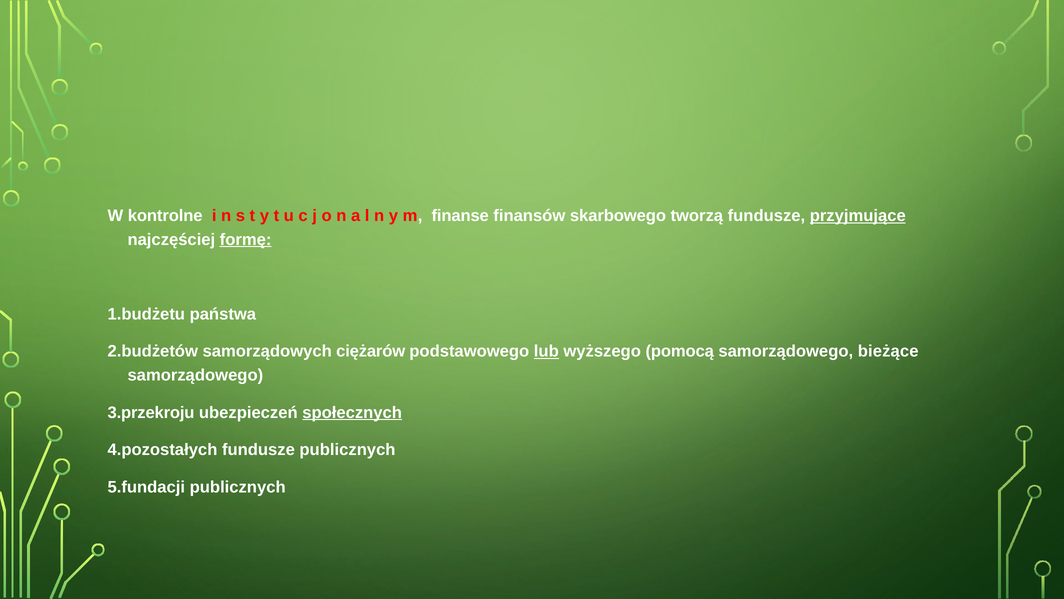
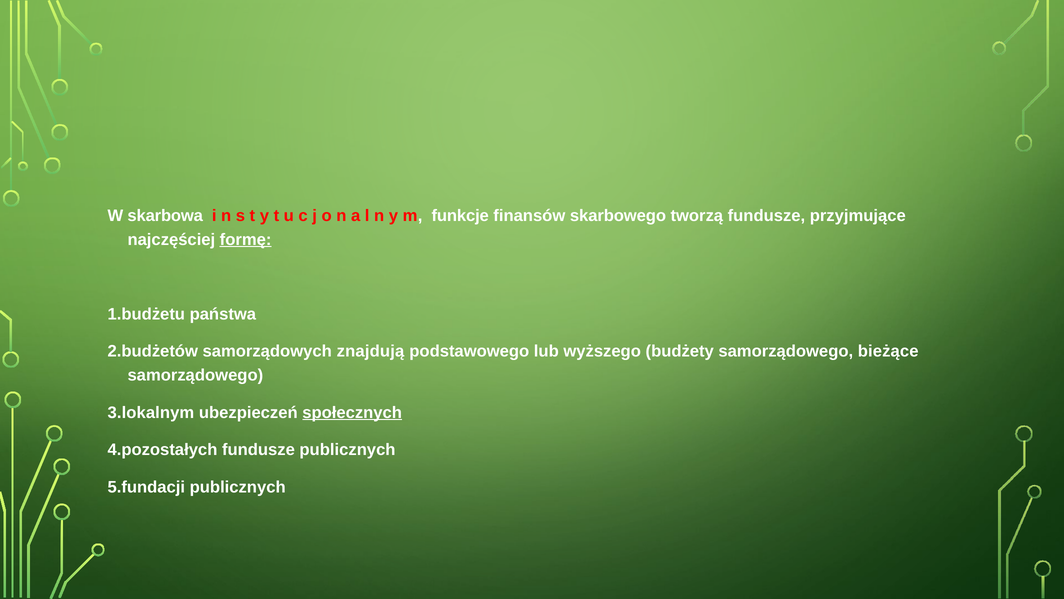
kontrolne: kontrolne -> skarbowa (165, 215)
finanse: finanse -> funkcje (460, 215)
przyjmujące underline: present -> none (858, 215)
ciężarów: ciężarów -> znajdują (371, 351)
lub underline: present -> none (546, 351)
pomocą: pomocą -> budżety (680, 351)
3.przekroju: 3.przekroju -> 3.lokalnym (151, 412)
